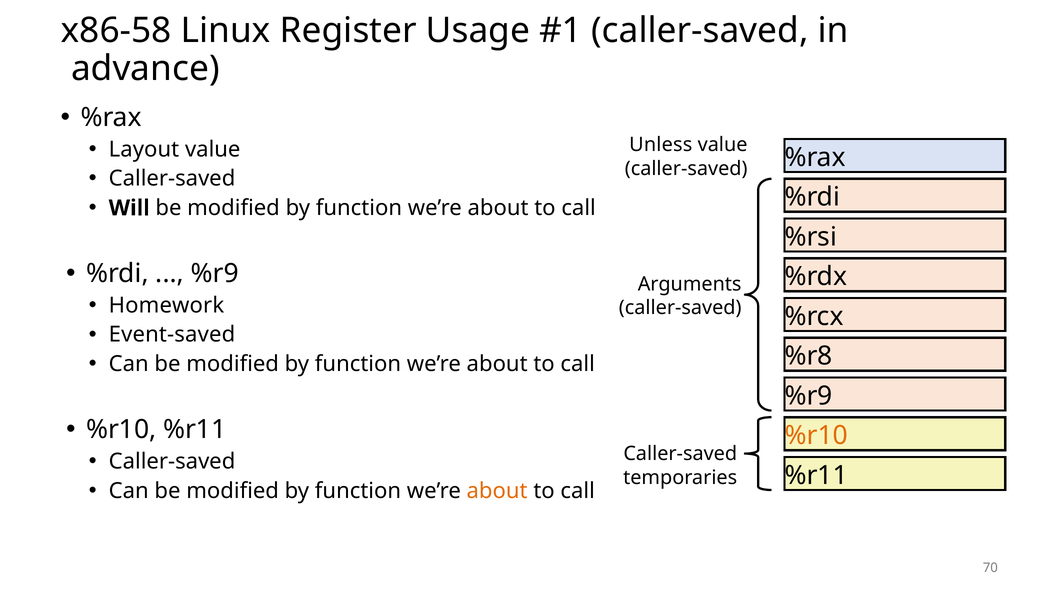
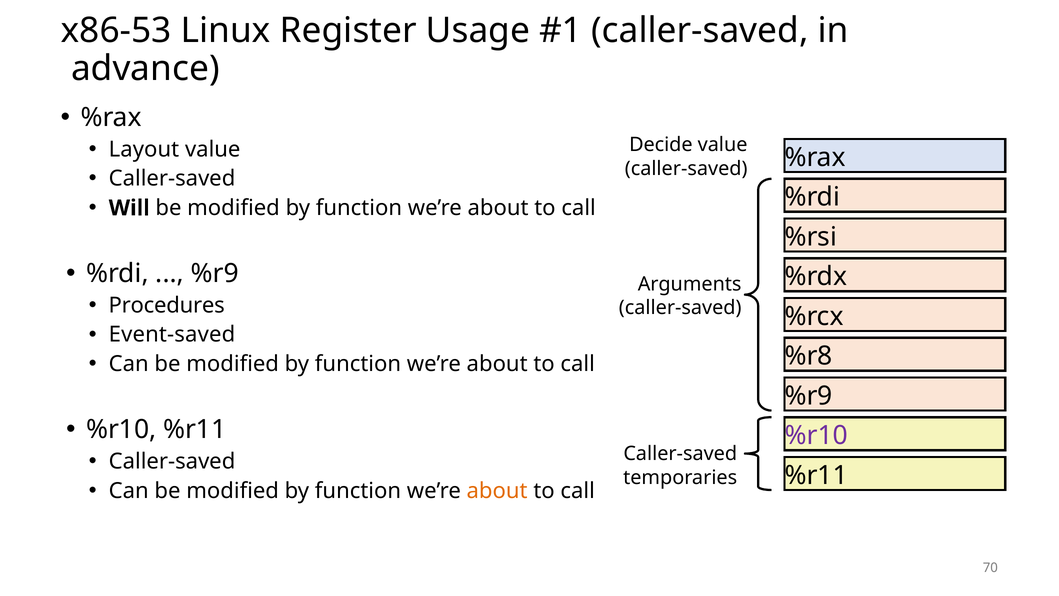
x86-58: x86-58 -> x86-53 (116, 30)
Unless: Unless -> Decide (661, 145)
Homework: Homework -> Procedures (167, 305)
%r10 colour: orange -> purple (816, 435)
